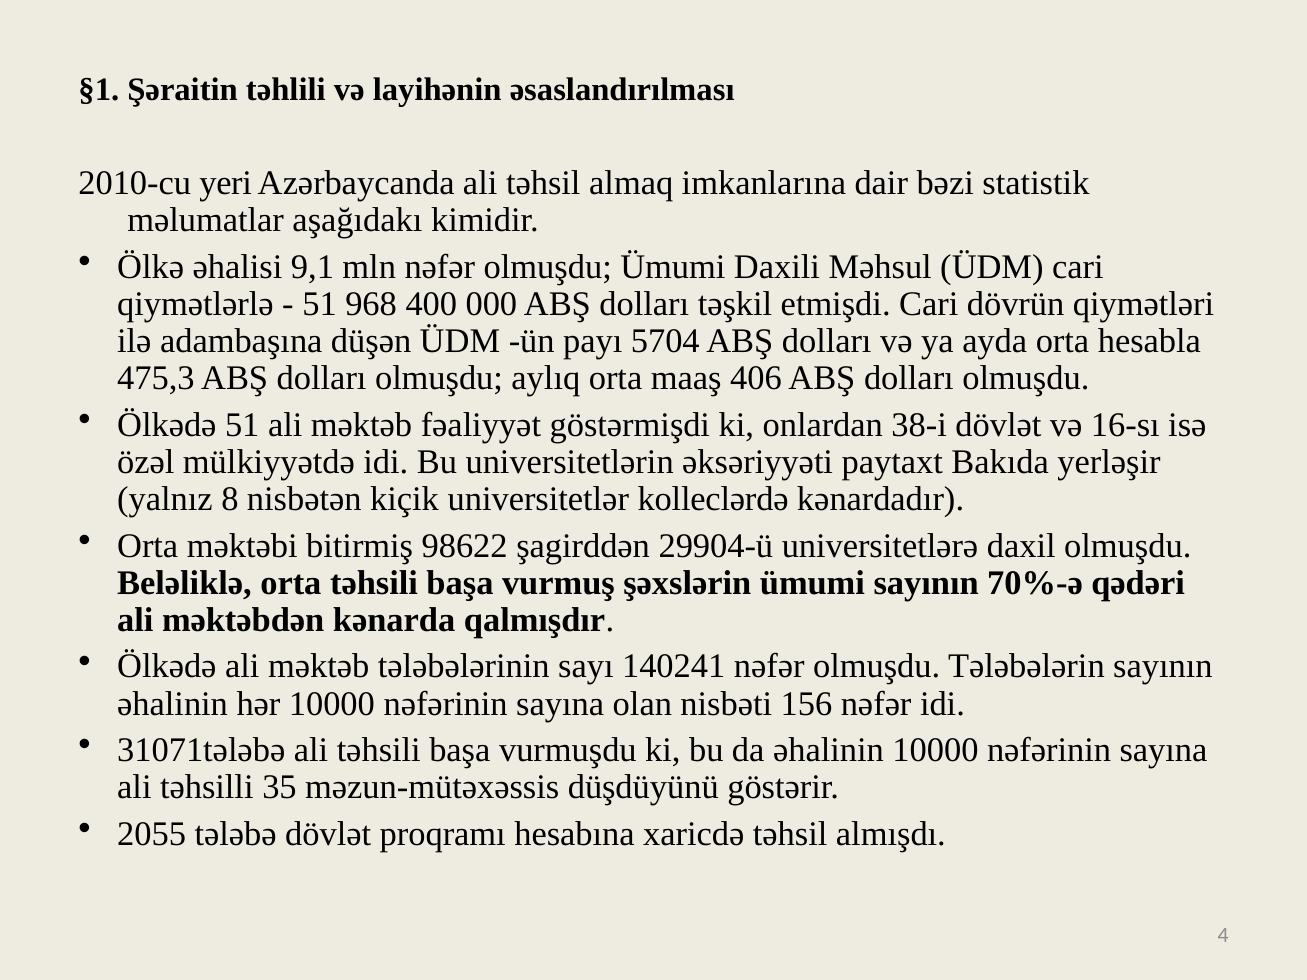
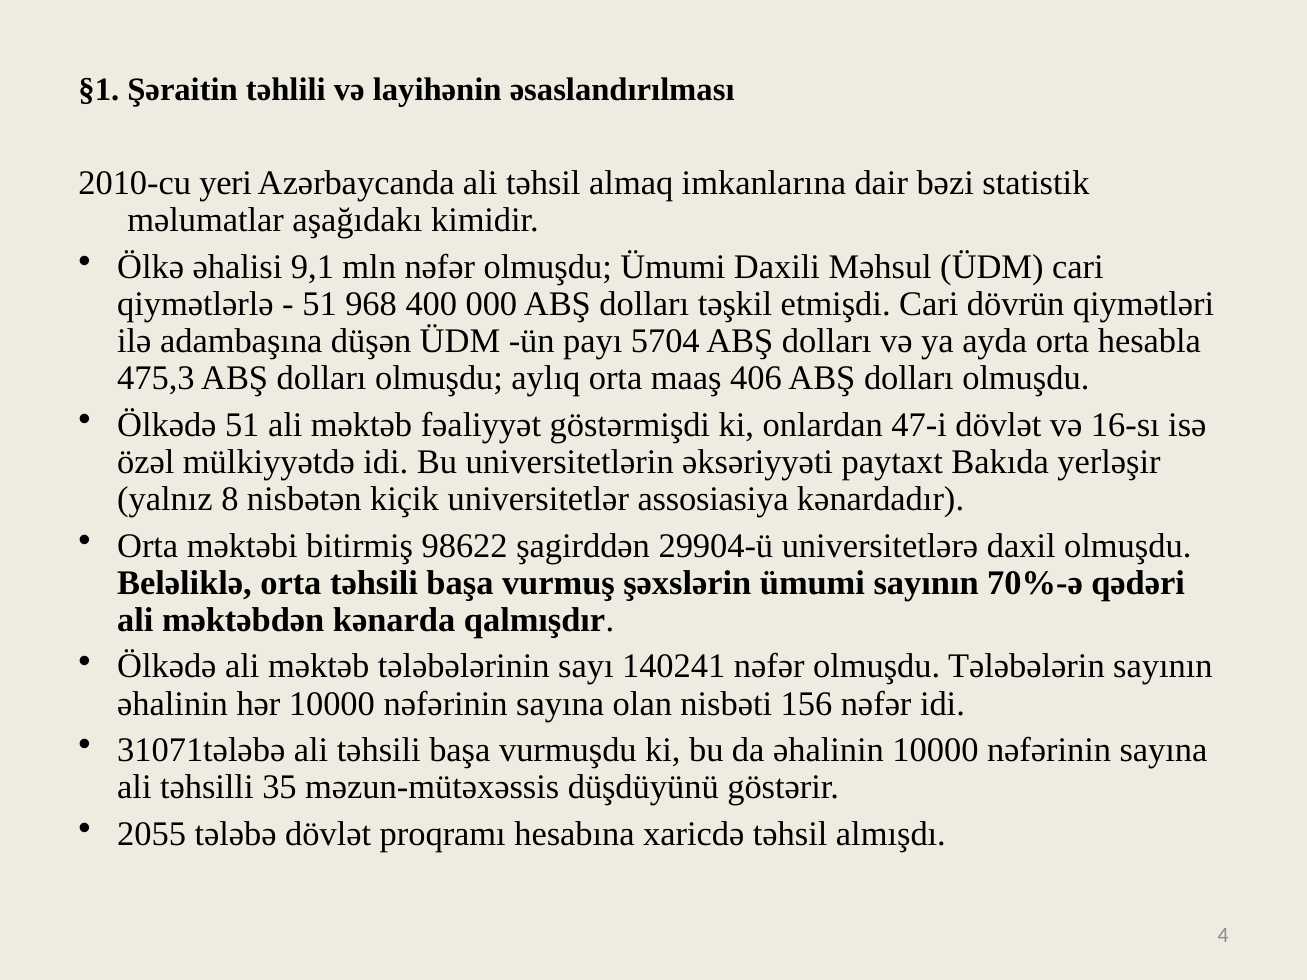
38-i: 38-i -> 47-i (919, 425)
kolleclərdə: kolleclərdə -> assosiasiya (713, 499)
